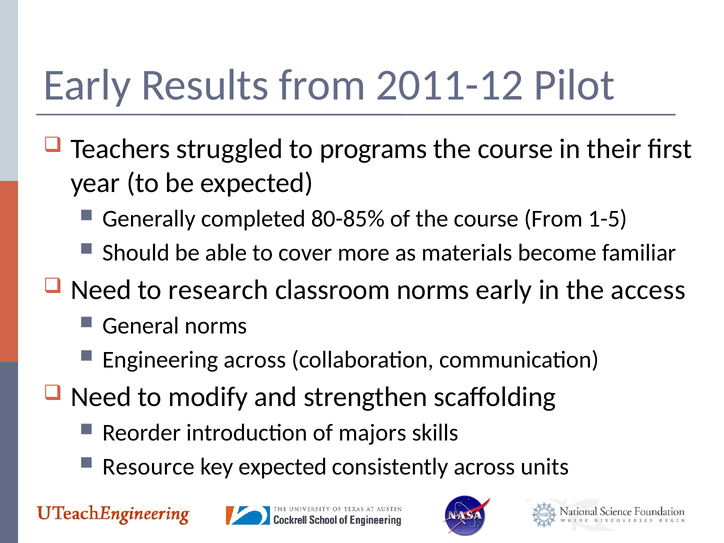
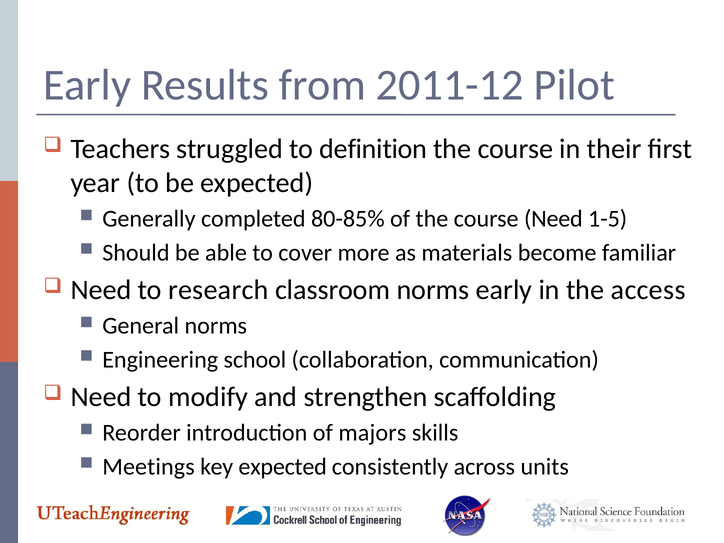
programs: programs -> definition (373, 149)
course From: From -> Need (553, 219)
Engineering across: across -> school (255, 360)
Resource: Resource -> Meetings (149, 467)
